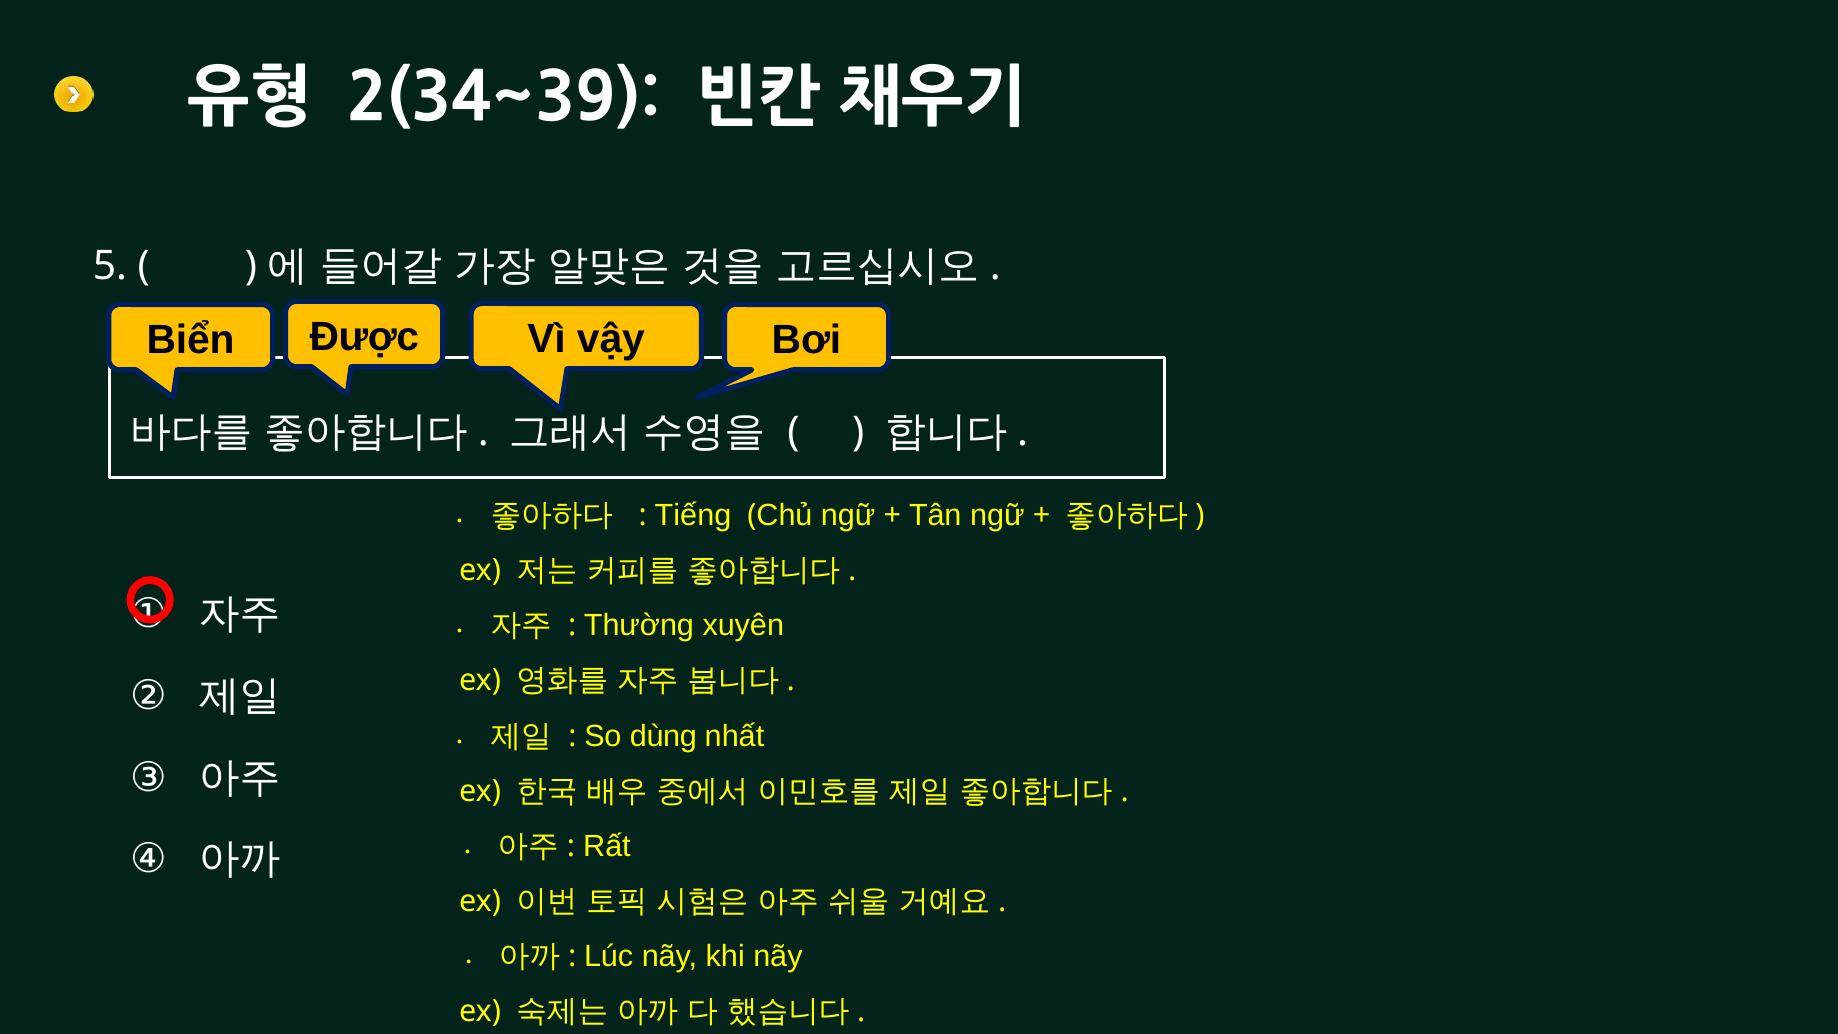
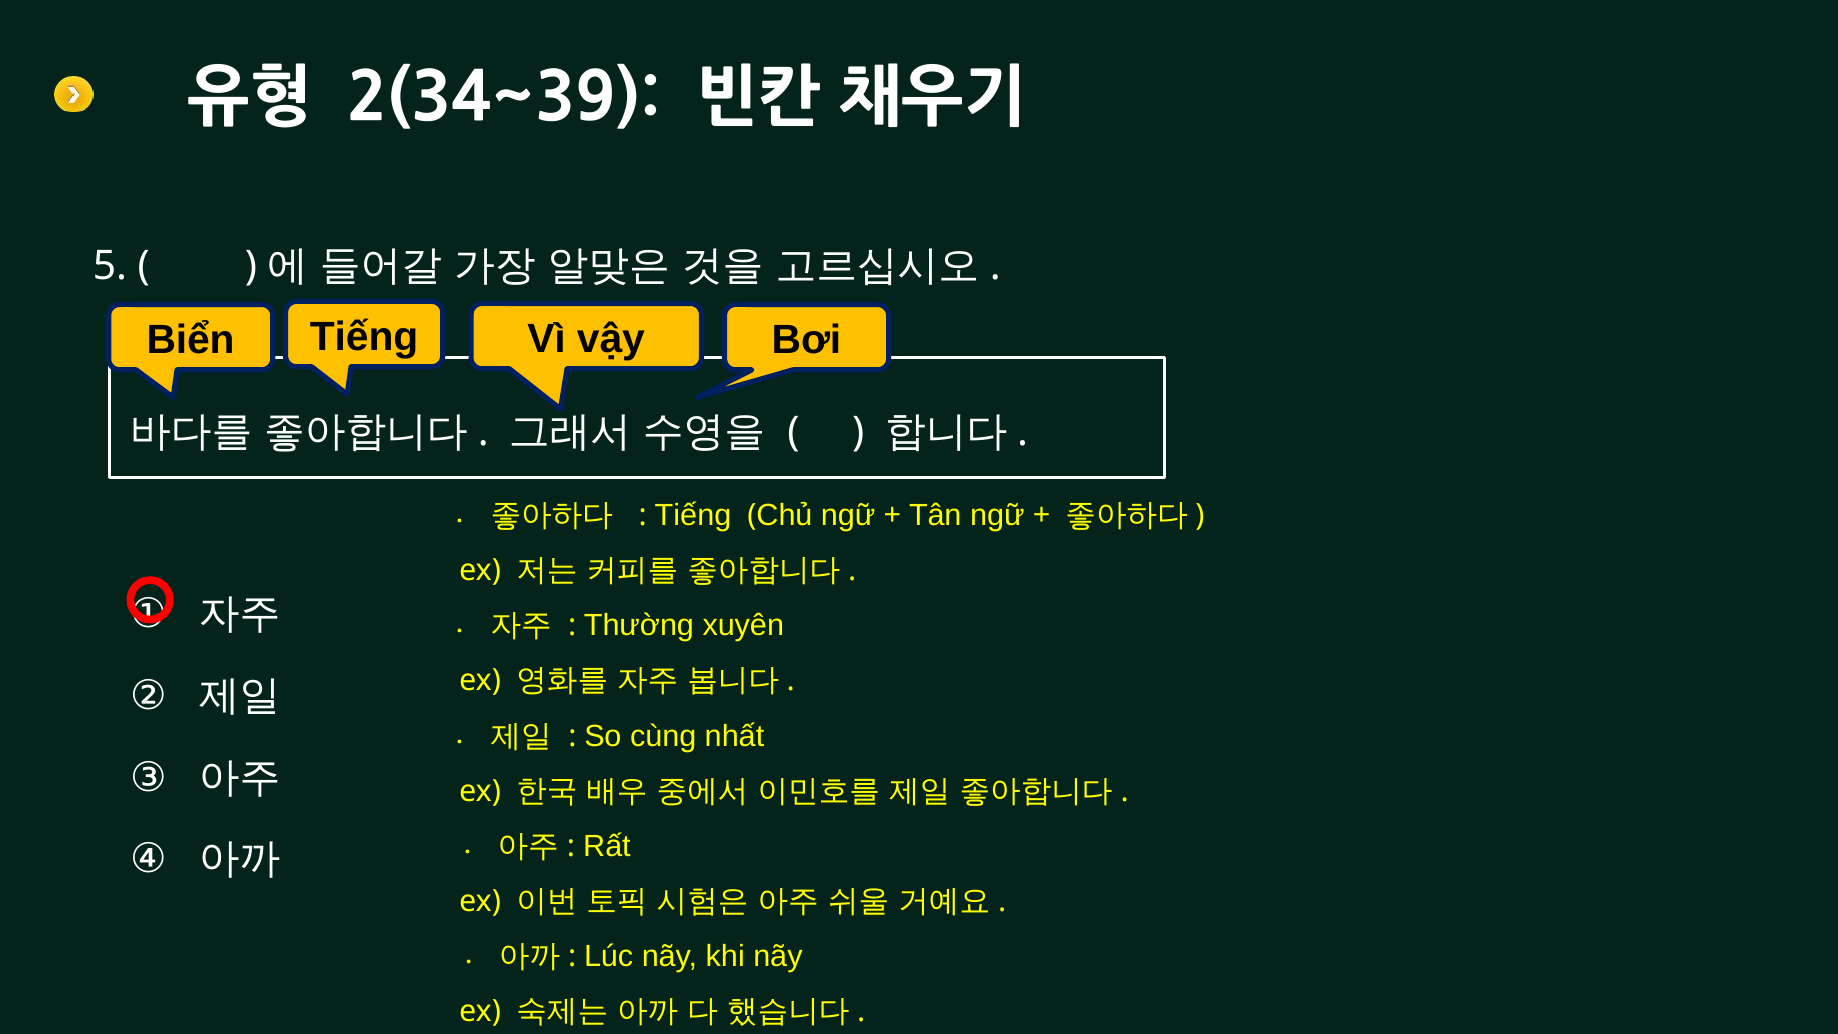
Biển Được: Được -> Tiếng (364, 337)
dùng: dùng -> cùng (663, 736)
